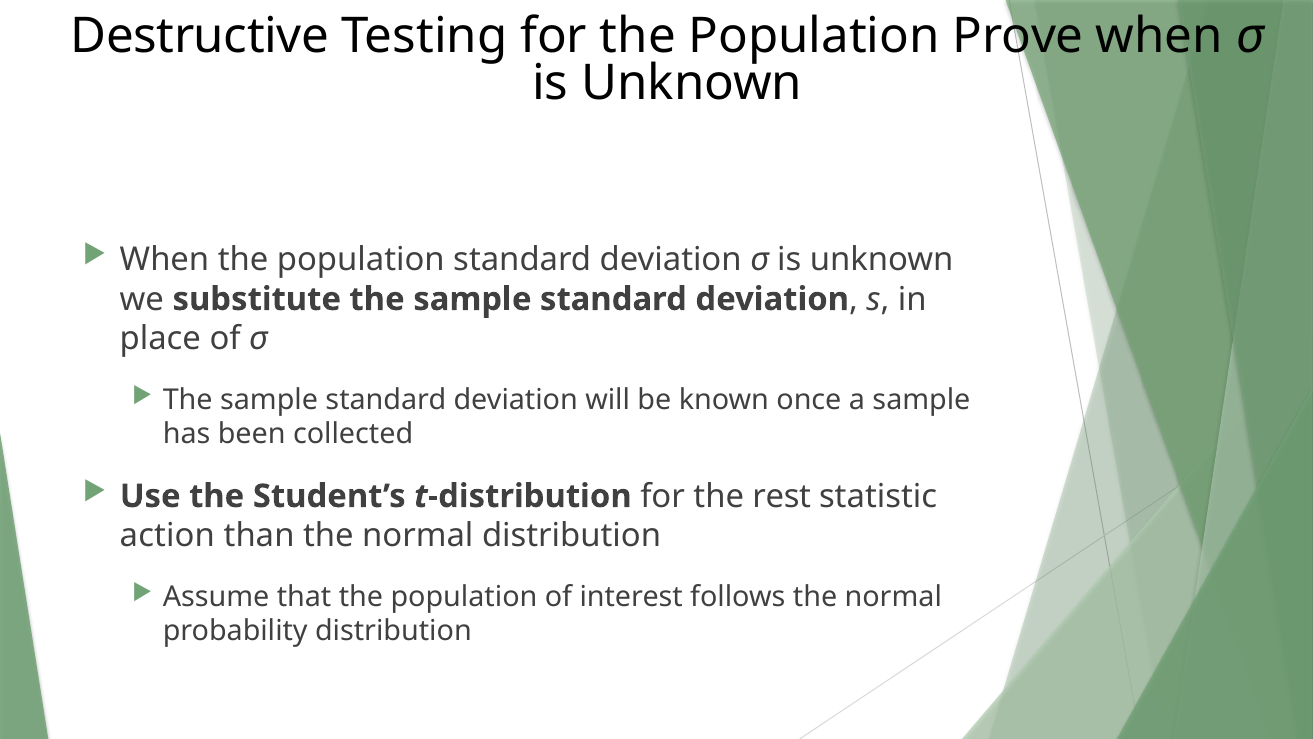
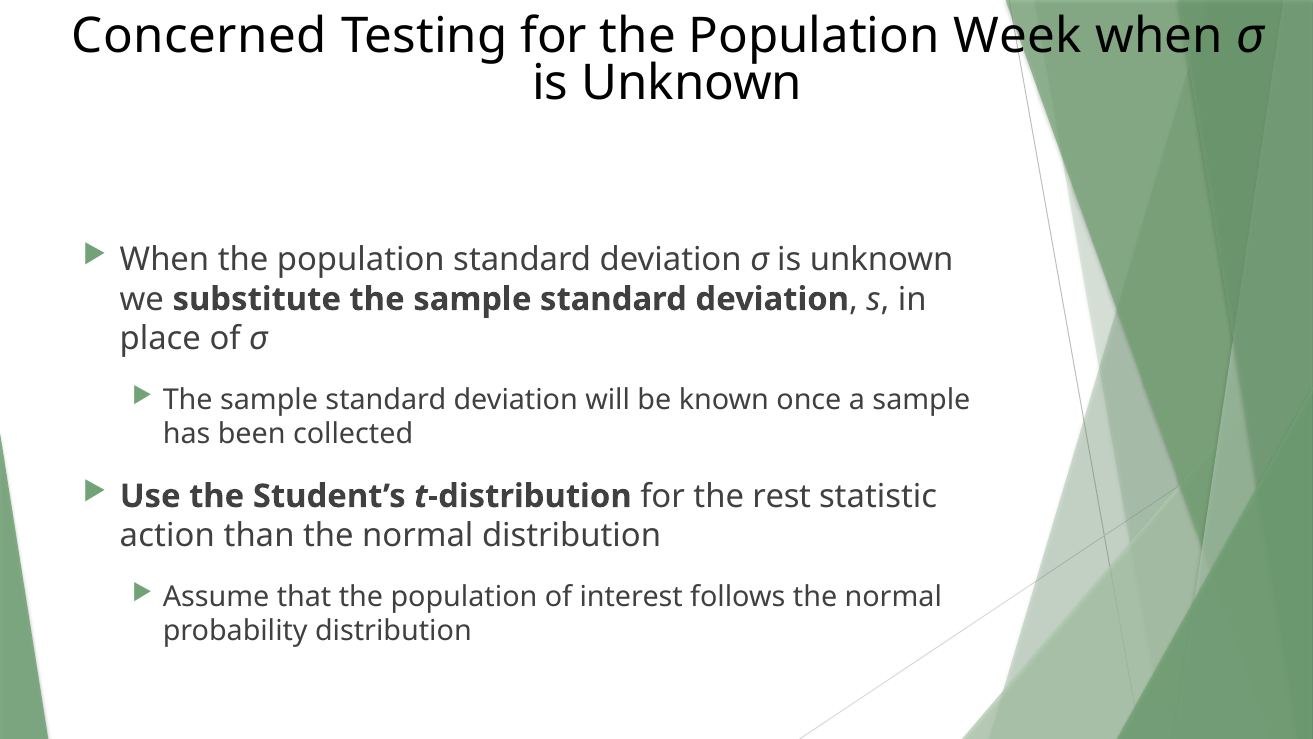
Destructive: Destructive -> Concerned (199, 36)
Prove: Prove -> Week (1018, 36)
